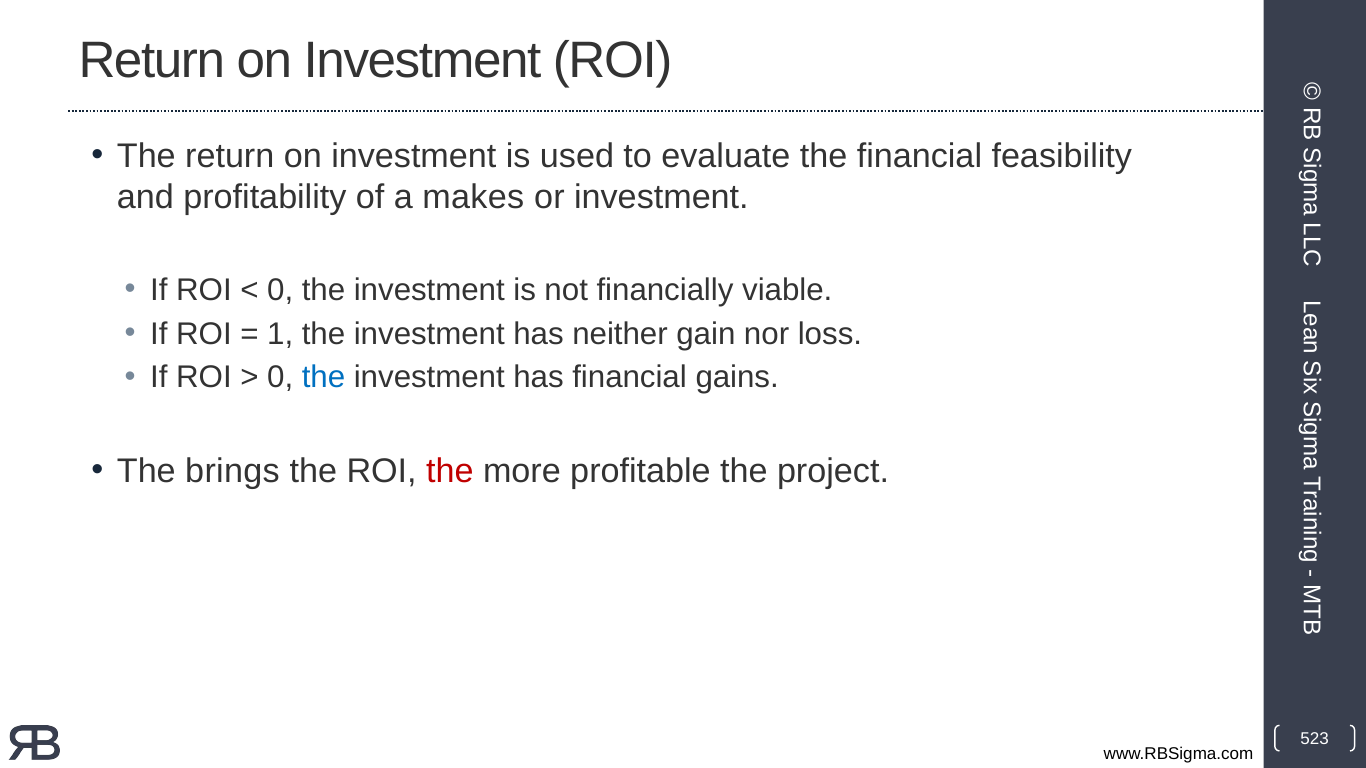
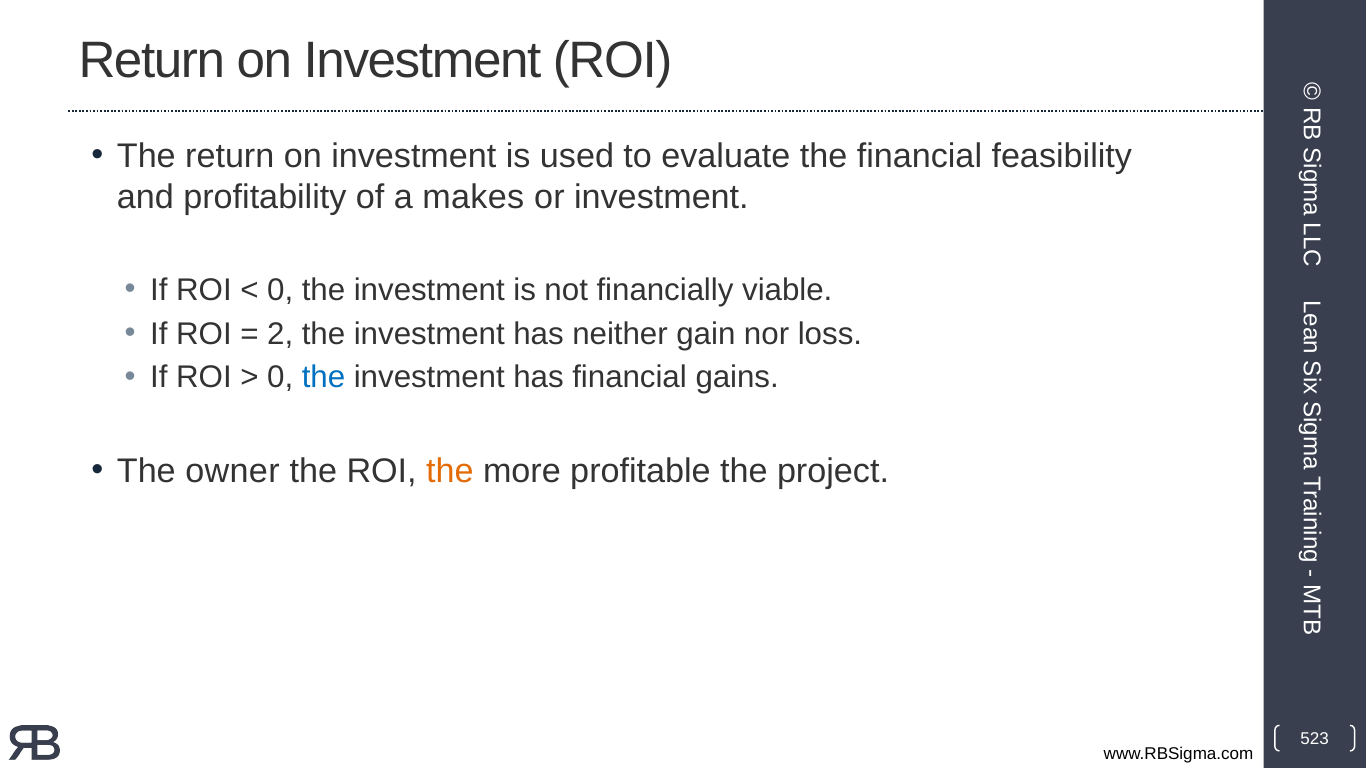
1: 1 -> 2 (280, 334)
brings: brings -> owner (232, 472)
the colour: red -> orange (450, 472)
